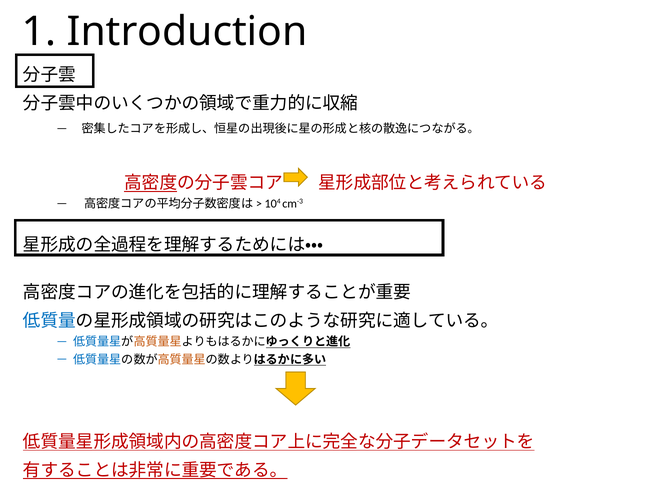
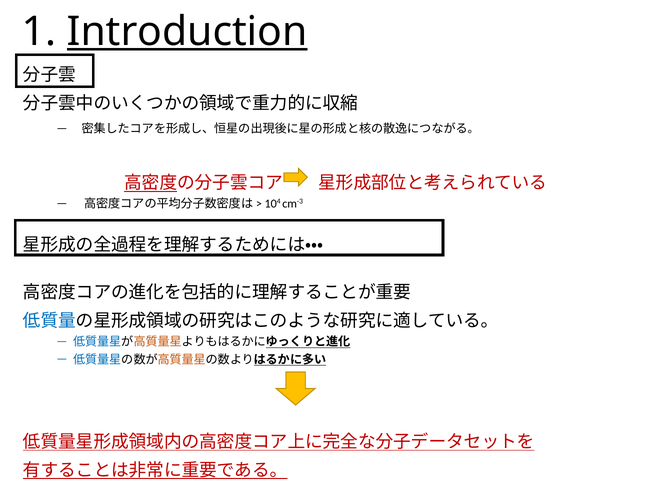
Introduction underline: none -> present (187, 31)
